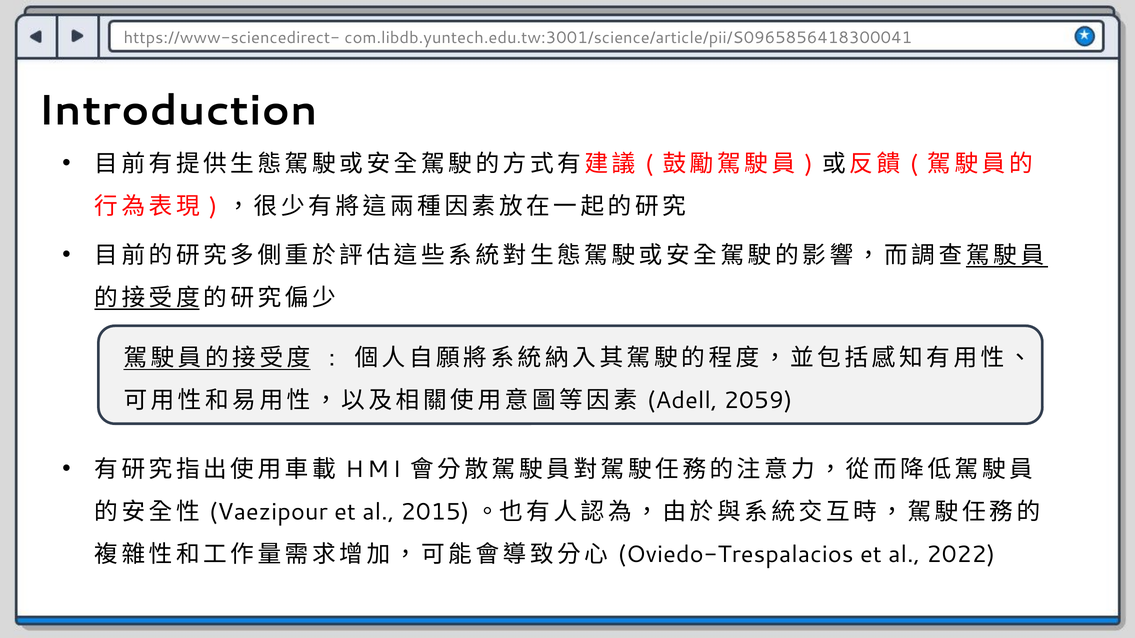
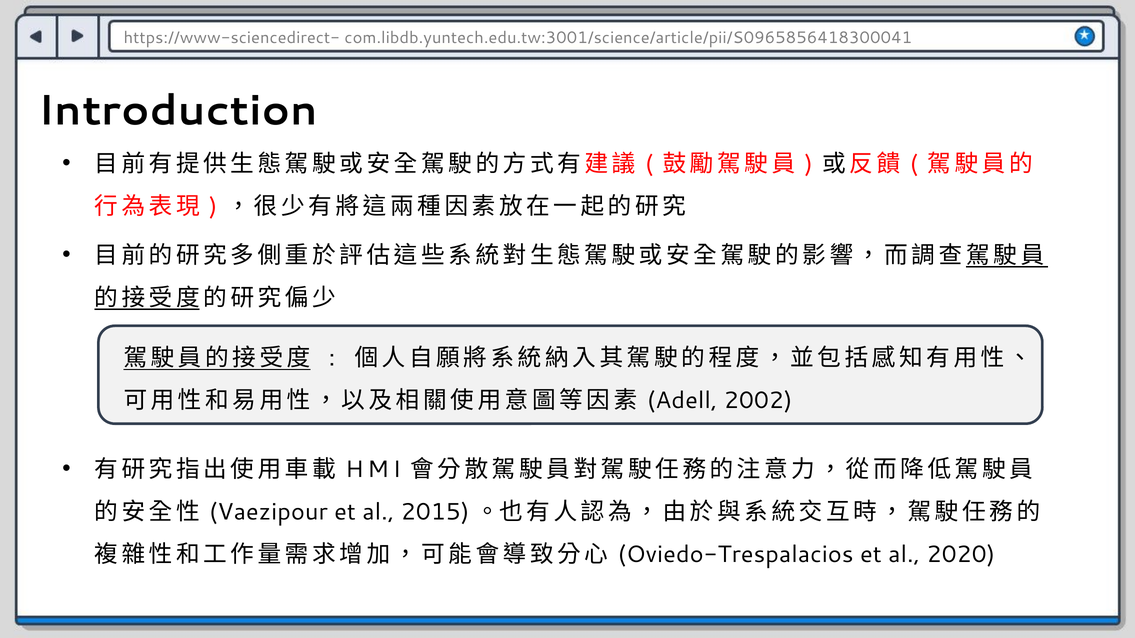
2059: 2059 -> 2002 (758, 401)
2022: 2022 -> 2020 (961, 555)
